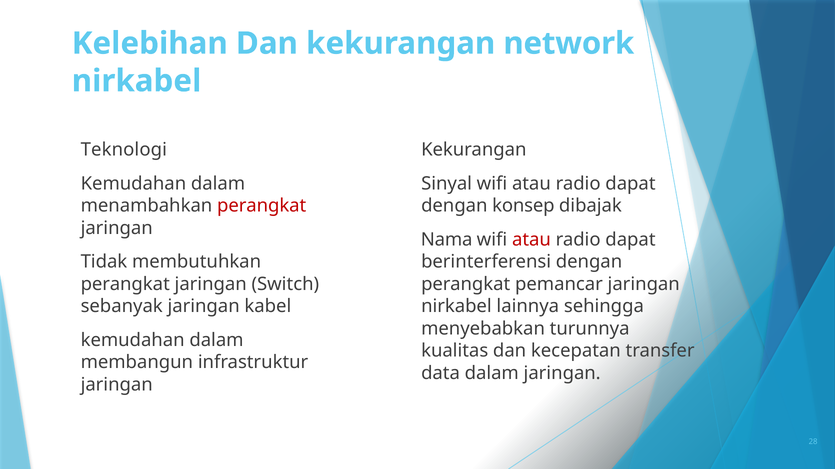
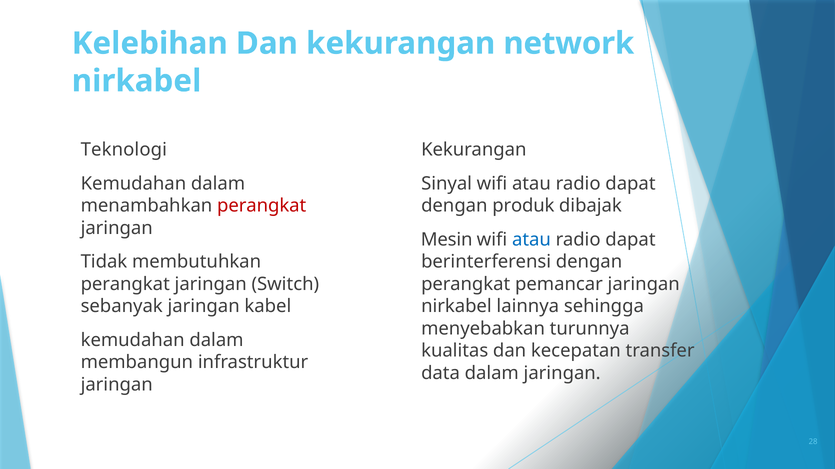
konsep: konsep -> produk (523, 206)
Nama: Nama -> Mesin (447, 240)
atau colour: red -> blue (531, 240)
